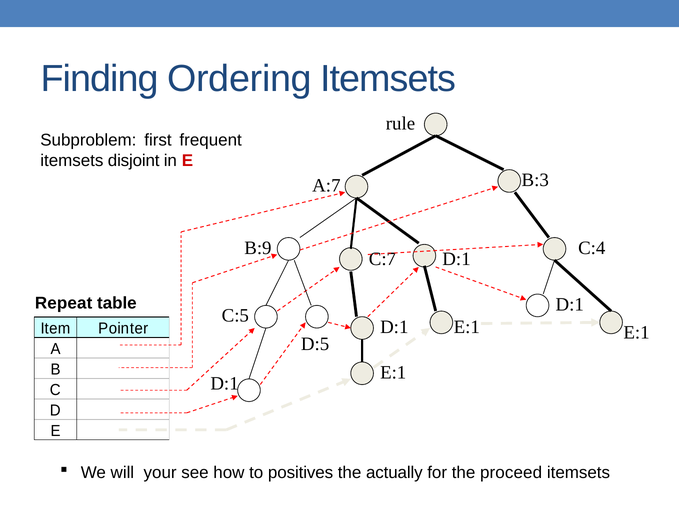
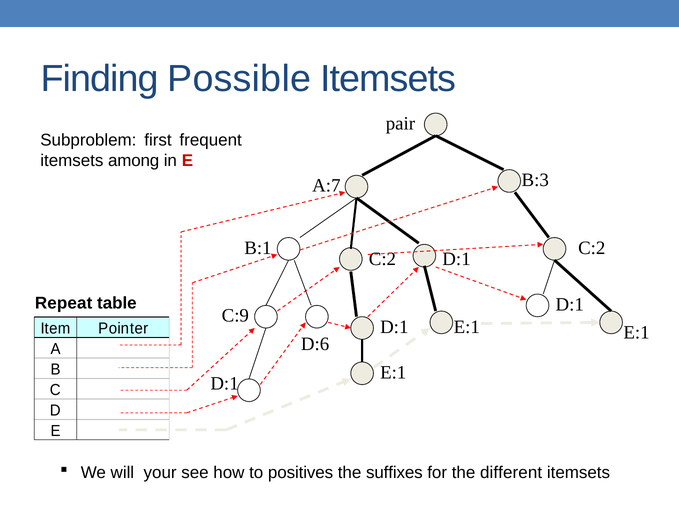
Ordering: Ordering -> Possible (239, 79)
rule: rule -> pair (400, 124)
disjoint: disjoint -> among (134, 161)
B:9: B:9 -> B:1 (258, 248)
C:4: C:4 -> C:2 (592, 248)
C:7: C:7 -> C:2 (382, 259)
C:5: C:5 -> C:9 (235, 316)
D:5: D:5 -> D:6 (315, 344)
actually: actually -> suffixes (394, 473)
proceed: proceed -> different (511, 473)
